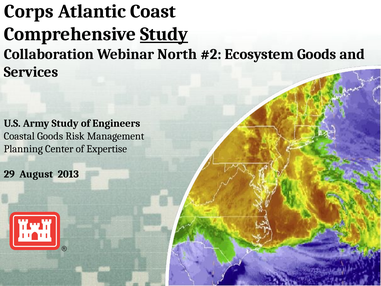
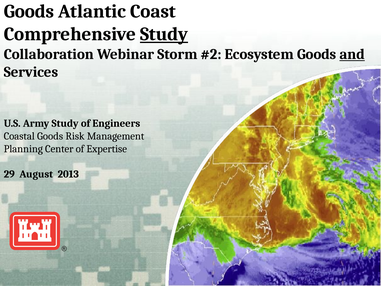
Corps: Corps -> Goods (29, 11)
North: North -> Storm (177, 54)
and underline: none -> present (352, 54)
